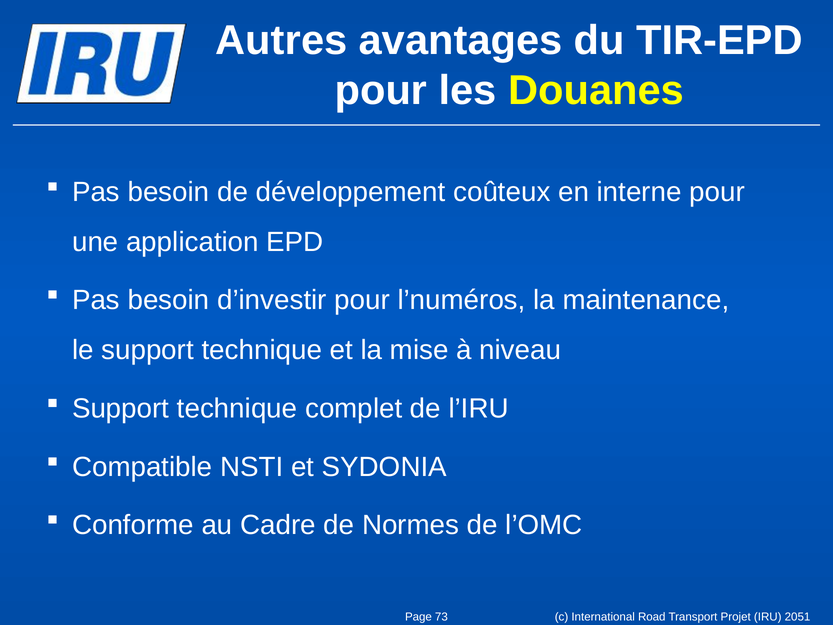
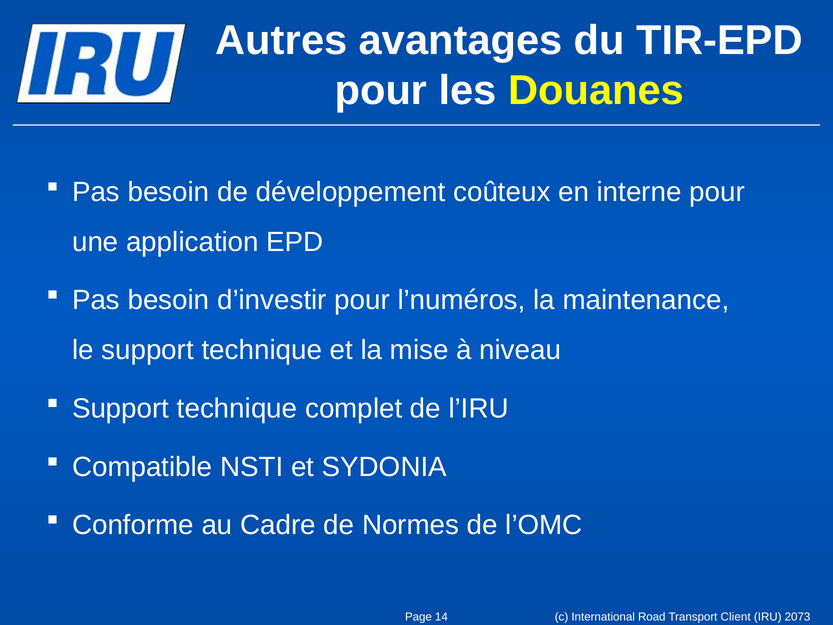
73: 73 -> 14 (441, 616)
Projet: Projet -> Client (736, 616)
2051: 2051 -> 2073 (798, 616)
